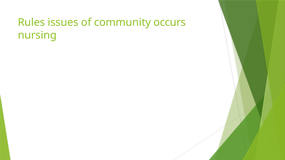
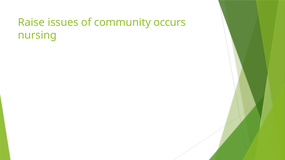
Rules: Rules -> Raise (31, 22)
